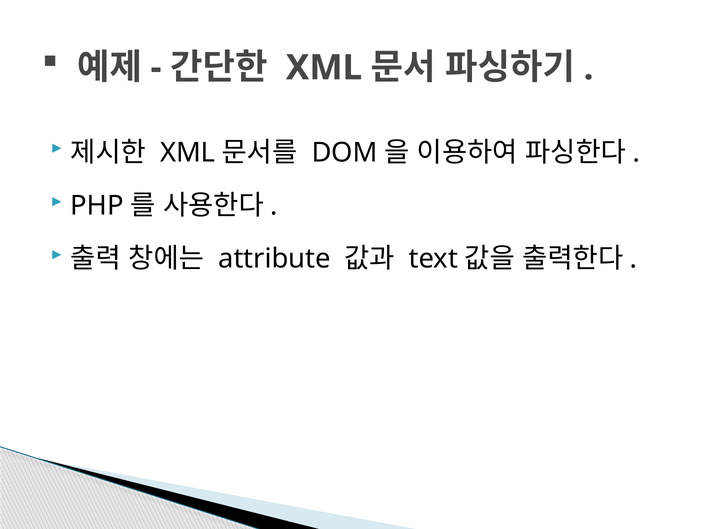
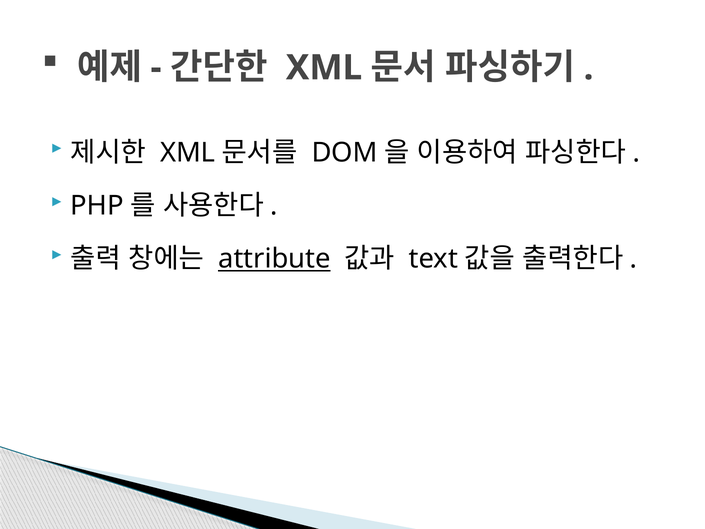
attribute underline: none -> present (274, 259)
